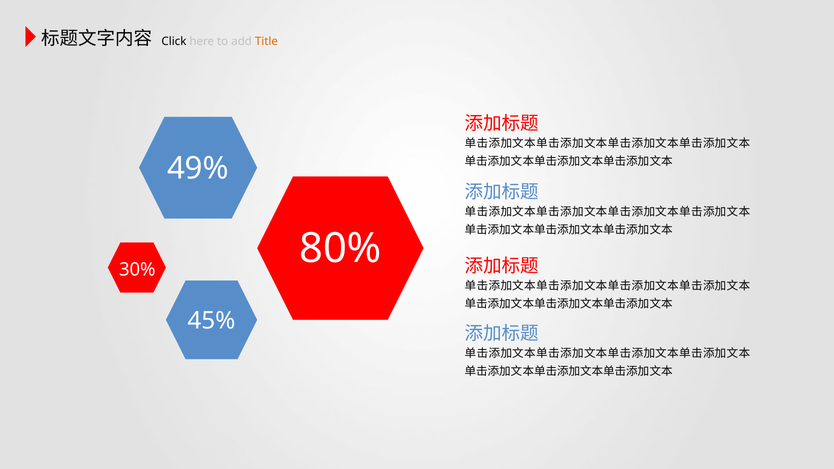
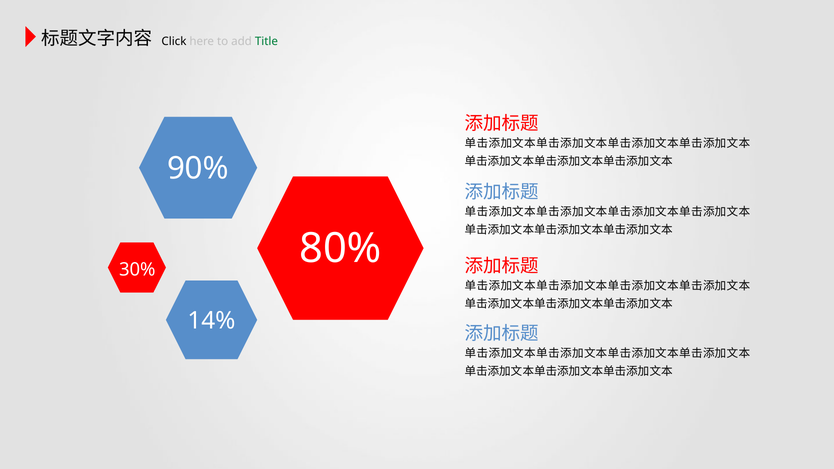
Title colour: orange -> green (266, 42)
49%: 49% -> 90% (198, 168)
45%: 45% -> 14% (211, 321)
